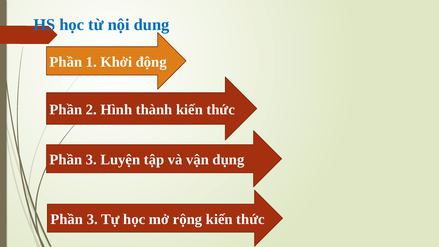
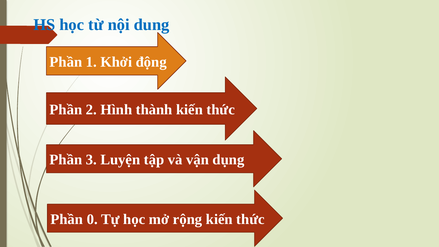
3: 3 -> 0 (92, 219)
